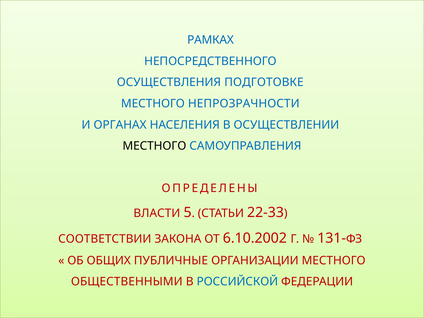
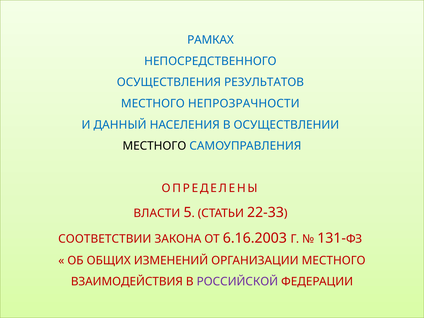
ПОДГОТОВКЕ: ПОДГОТОВКЕ -> РЕЗУЛЬТАТОВ (264, 82)
ОРГАНАХ: ОРГАНАХ -> ДАННЫЙ (120, 125)
6.10.2002: 6.10.2002 -> 6.16.2003 (255, 238)
ПУБЛИЧНЫЕ: ПУБЛИЧНЫЕ -> ИЗМЕНЕНИЙ (171, 260)
ОБЩЕСТВЕННЫМИ: ОБЩЕСТВЕННЫМИ -> ВЗАИМОДЕЙСТВИЯ (127, 282)
РОССИЙСКОЙ colour: blue -> purple (237, 282)
